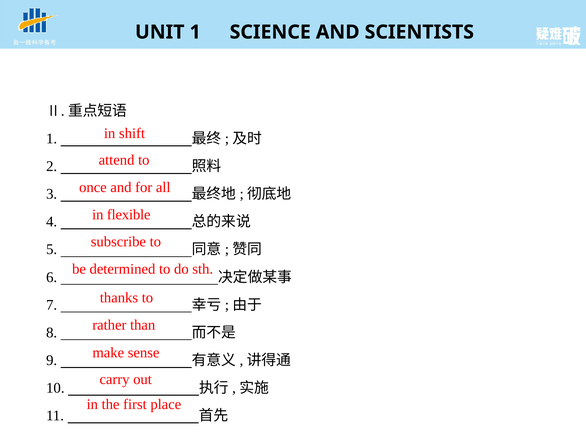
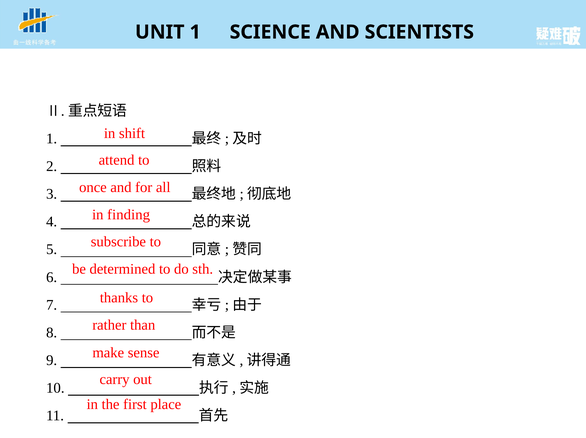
flexible: flexible -> finding (129, 215)
